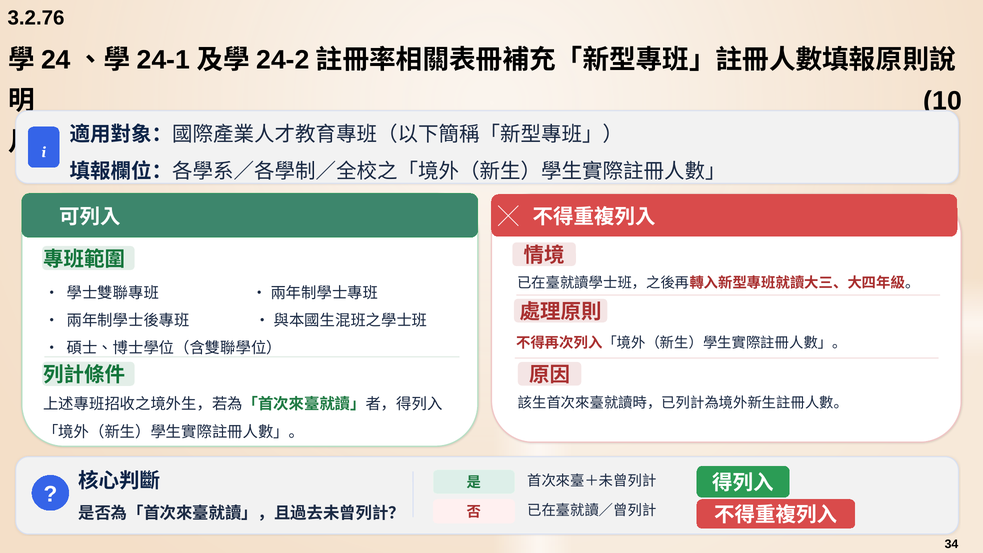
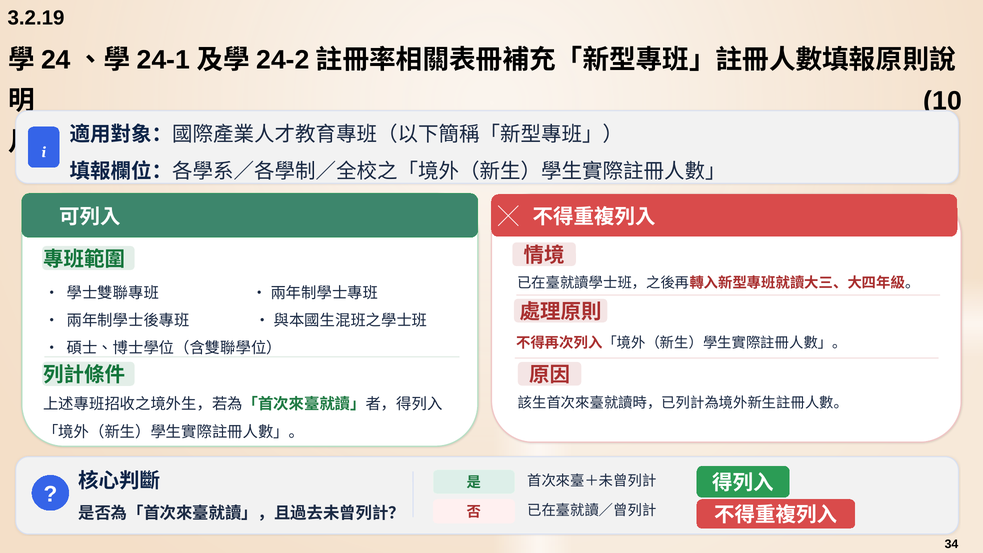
3.2.76: 3.2.76 -> 3.2.19 (36, 18)
